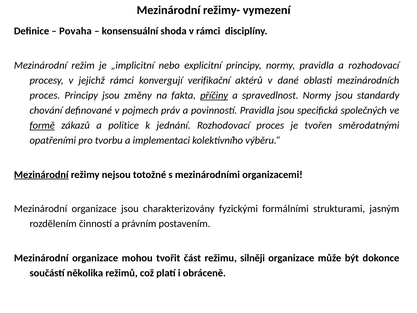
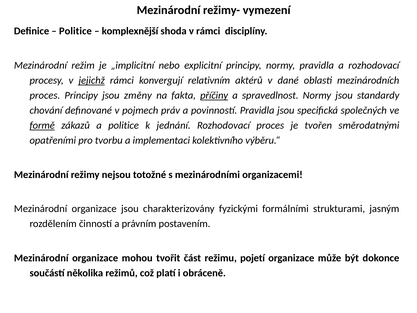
Povaha: Povaha -> Politice (75, 31)
konsensuální: konsensuální -> komplexnější (130, 31)
jejichž underline: none -> present (92, 80)
verifikační: verifikační -> relativním (209, 80)
Mezinárodní underline: present -> none (41, 175)
silněji: silněji -> pojetí (253, 258)
